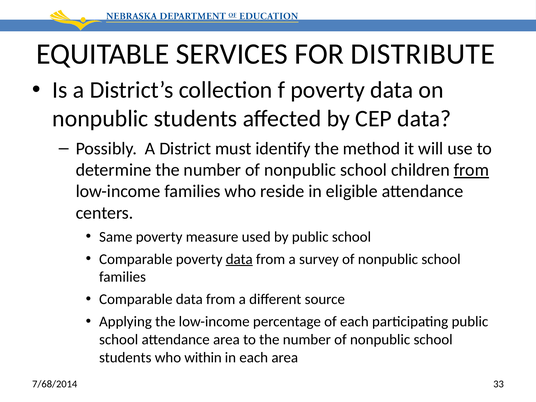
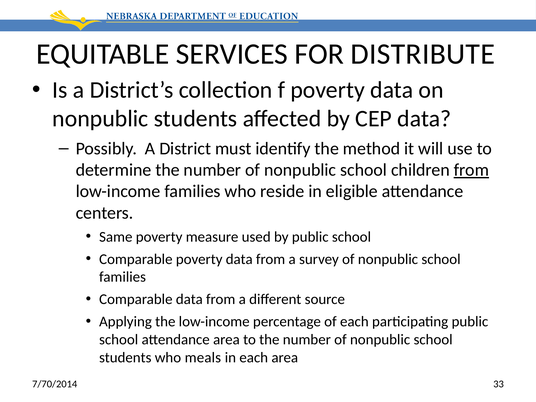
data underline: present -> none (239, 259)
within: within -> meals (203, 357)
7/68/2014: 7/68/2014 -> 7/70/2014 (55, 384)
